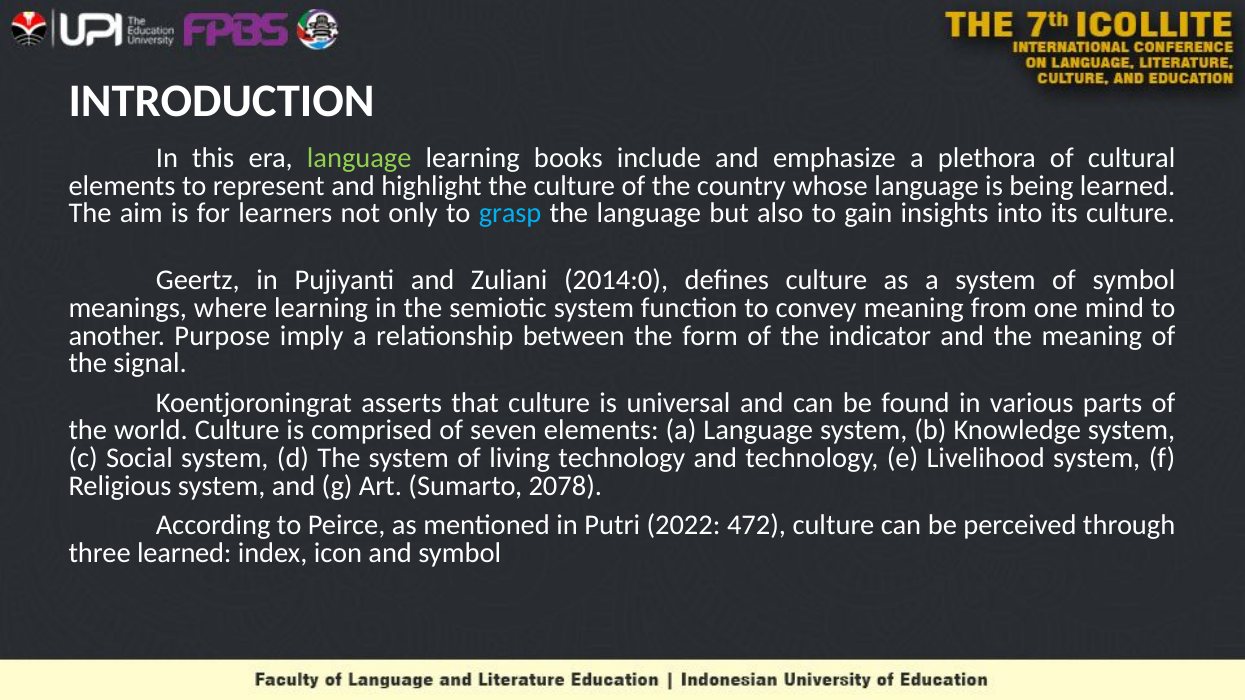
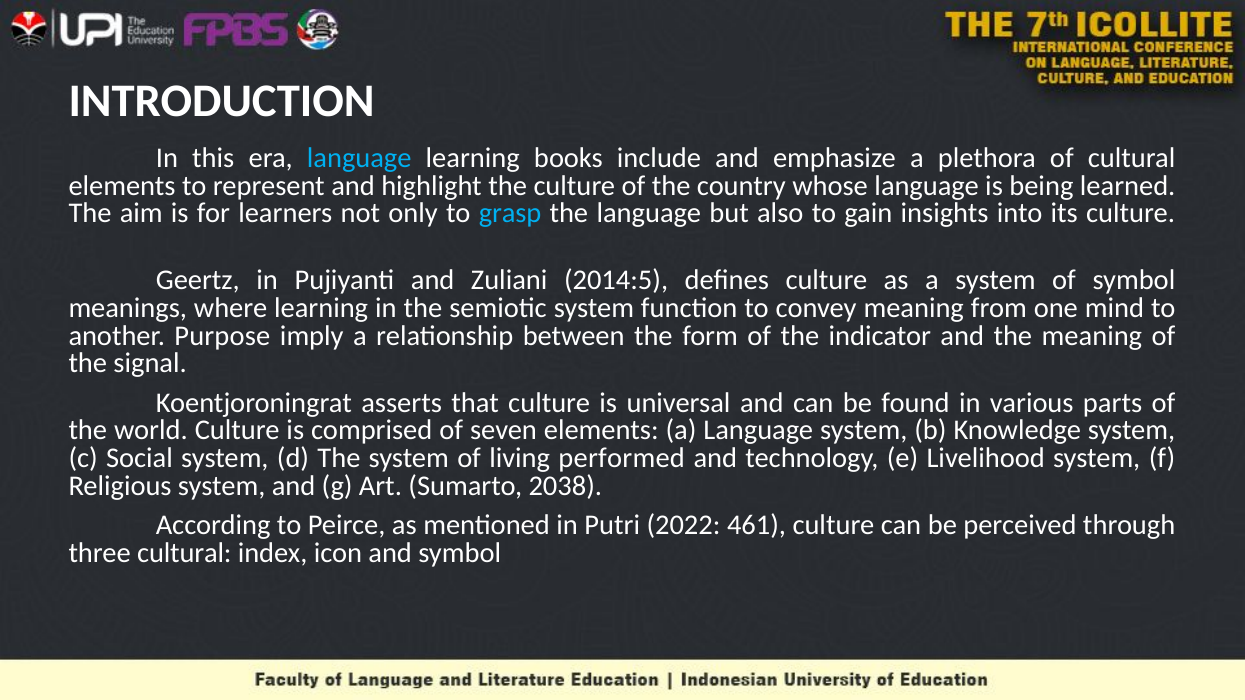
language colour: light green -> light blue (359, 158)
2014:0: 2014:0 -> 2014:5 (616, 281)
living technology: technology -> performed (622, 458)
2078: 2078 -> 2038 (565, 486)
472: 472 -> 461 (757, 526)
three learned: learned -> cultural (184, 553)
